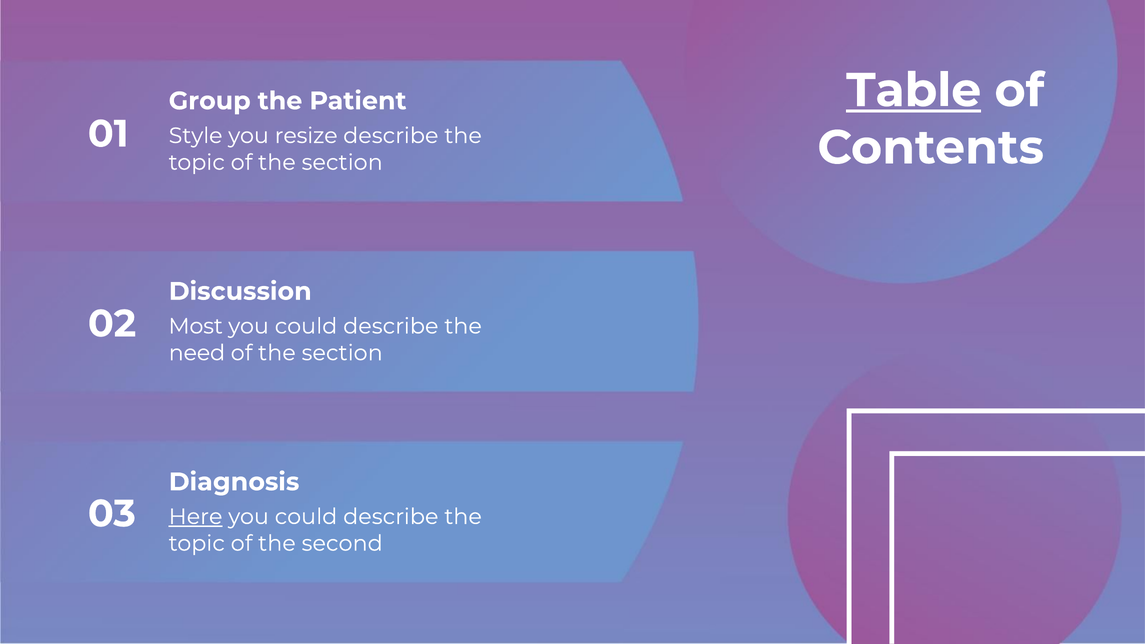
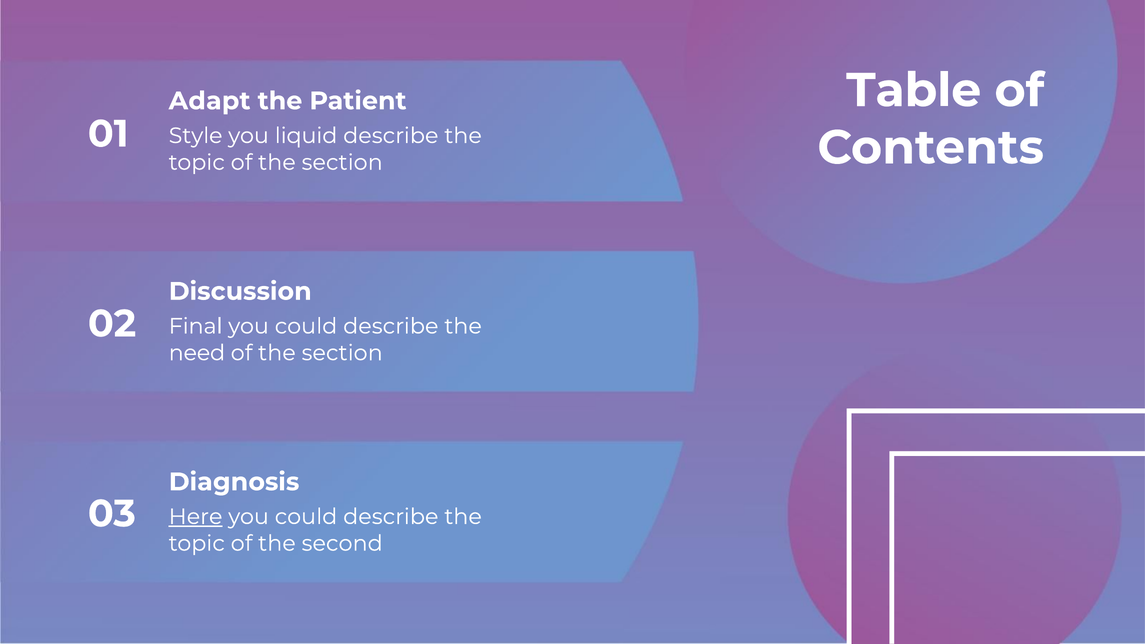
Table underline: present -> none (914, 90)
Group: Group -> Adapt (210, 101)
resize: resize -> liquid (306, 136)
Most: Most -> Final (196, 326)
